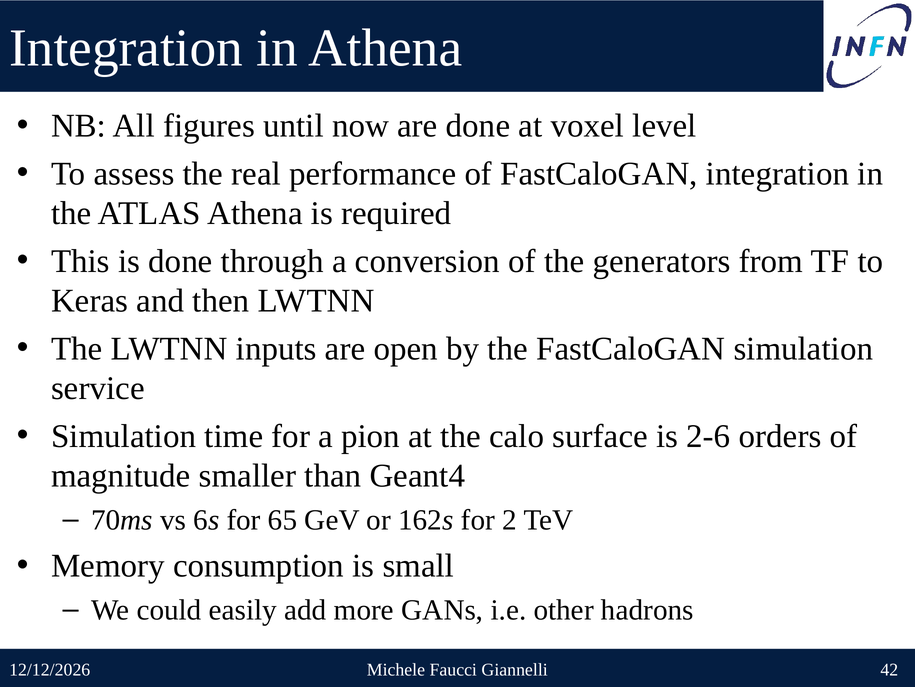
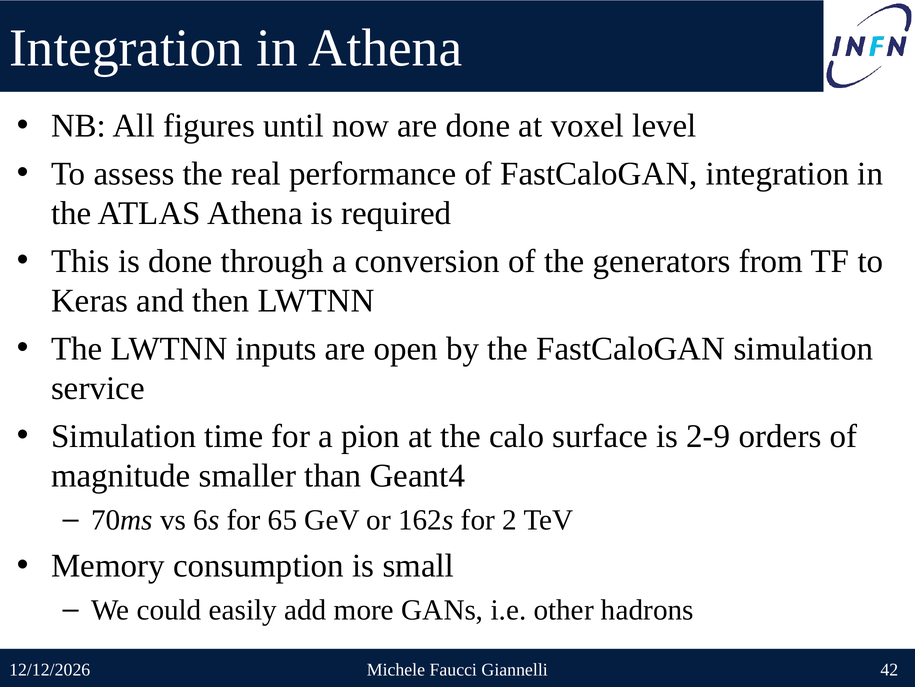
2-6: 2-6 -> 2-9 (708, 436)
